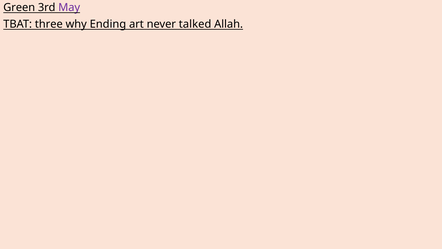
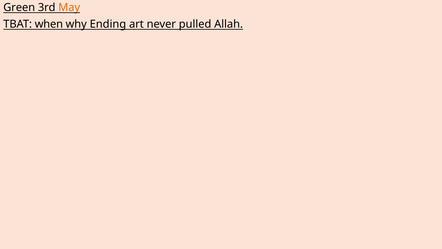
May colour: purple -> orange (69, 8)
three: three -> when (49, 24)
talked: talked -> pulled (195, 24)
